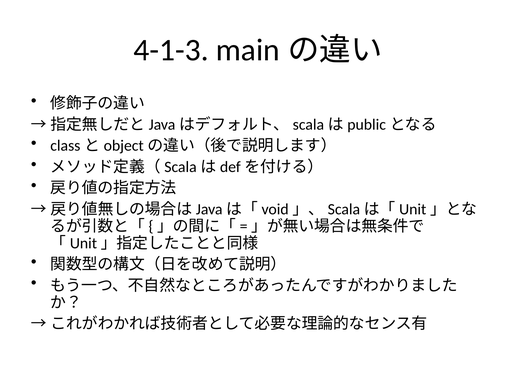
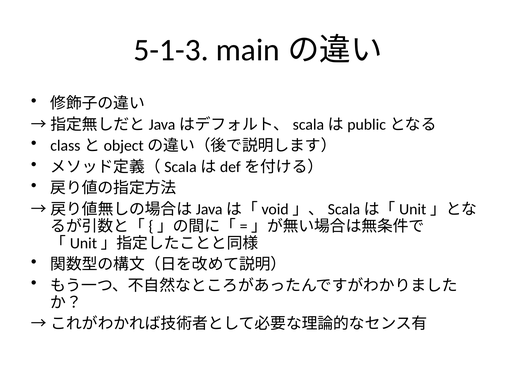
4-1-3: 4-1-3 -> 5-1-3 (171, 50)
